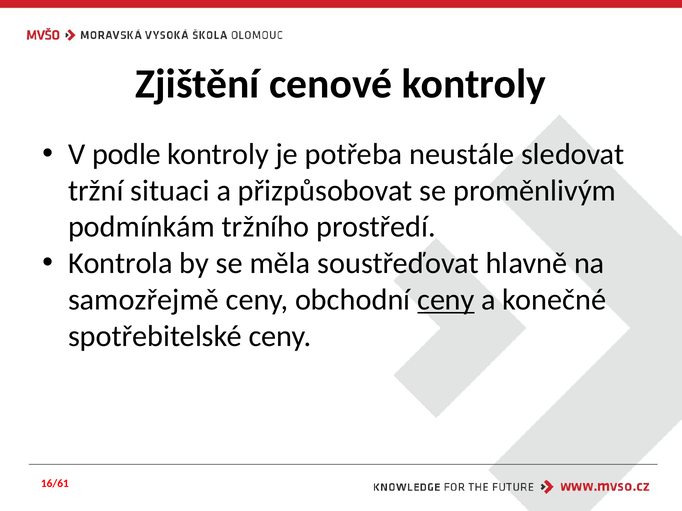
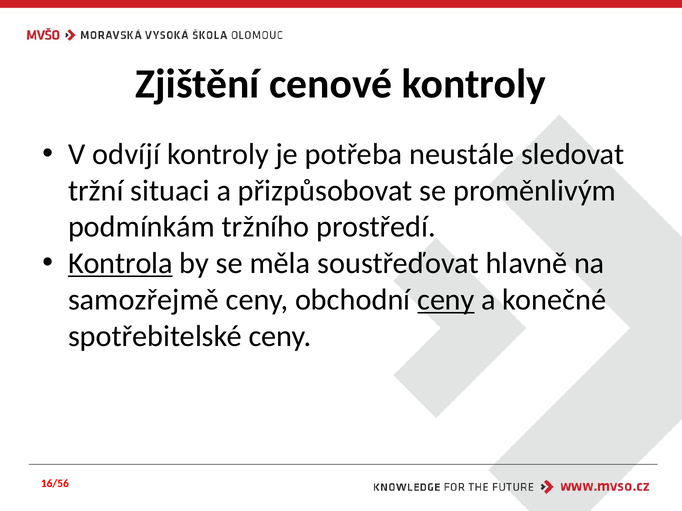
podle: podle -> odvíjí (126, 154)
Kontrola underline: none -> present (120, 264)
16/61: 16/61 -> 16/56 (55, 484)
